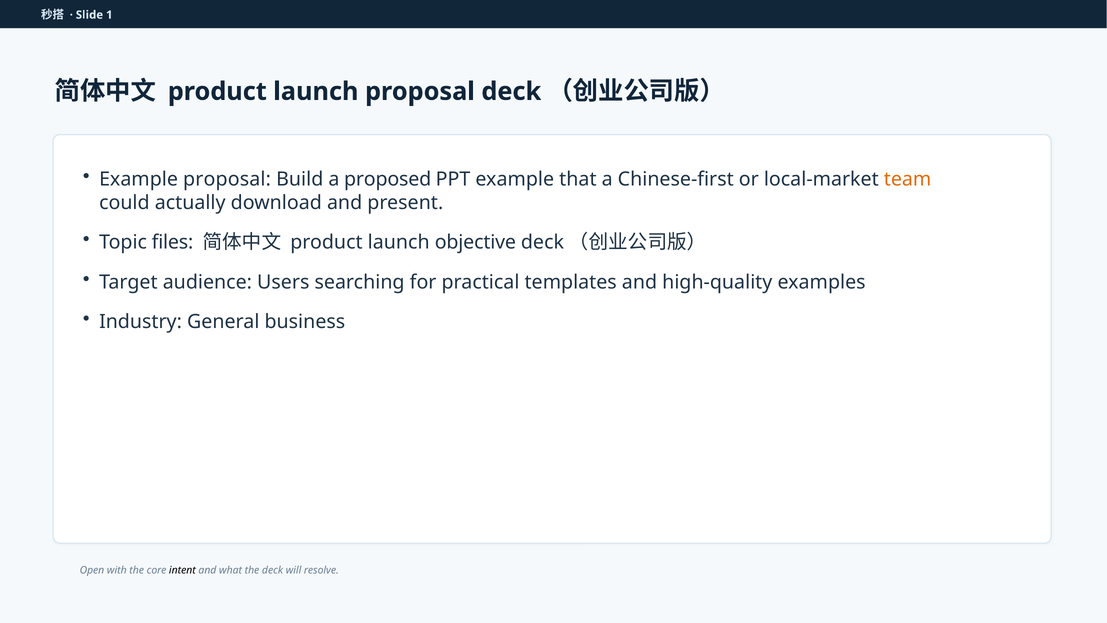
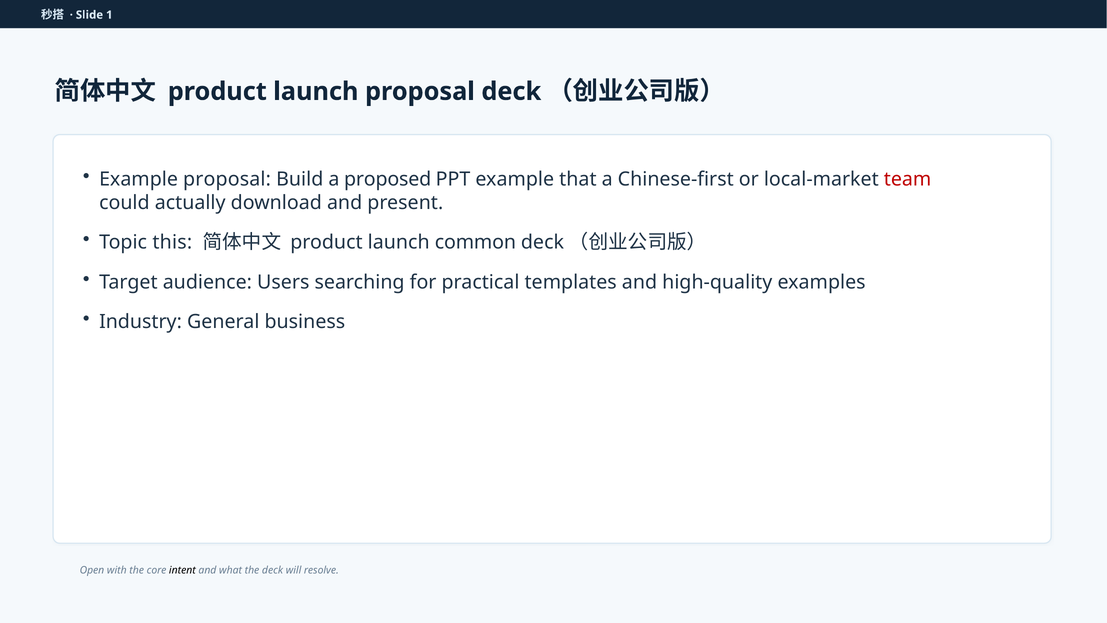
team colour: orange -> red (908, 179)
files: files -> this (172, 242)
objective: objective -> common (475, 242)
